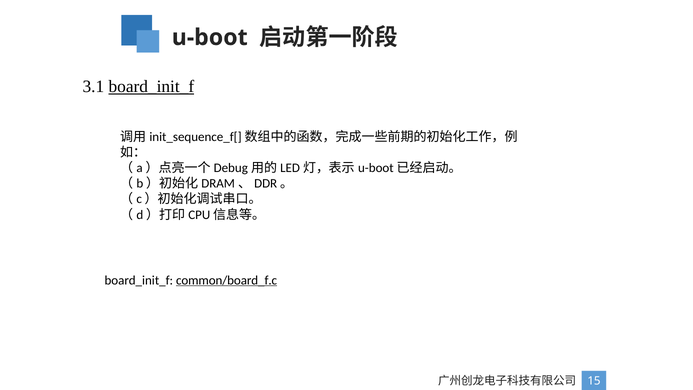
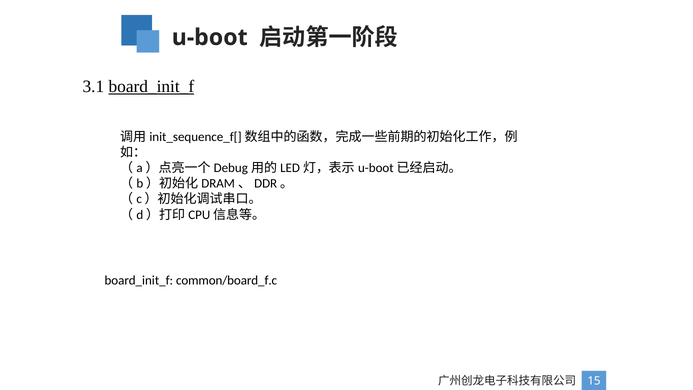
common/board_f.c underline: present -> none (227, 280)
